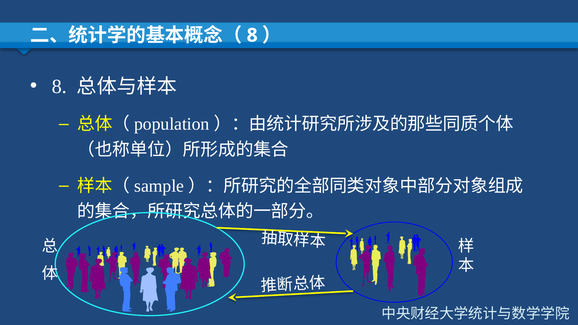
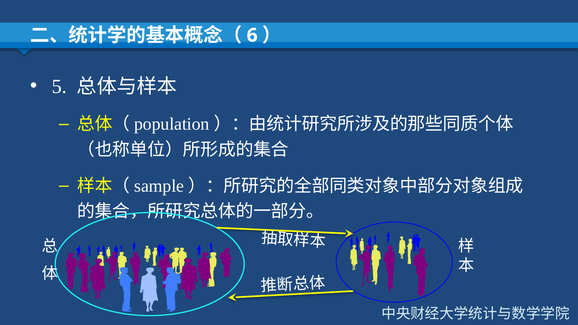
8: 8 -> 6 (252, 35)
8: 8 -> 5 (59, 87)
